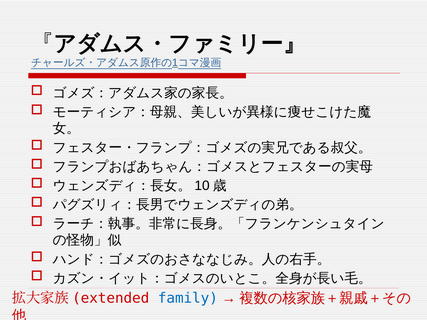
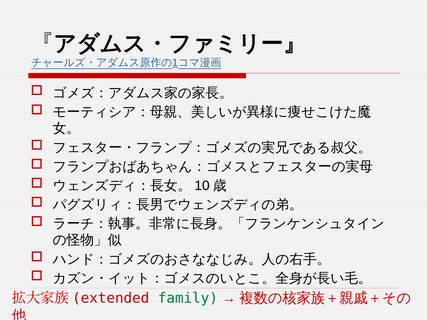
family colour: blue -> green (188, 299)
